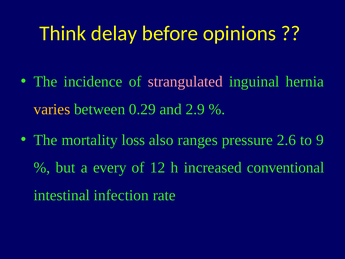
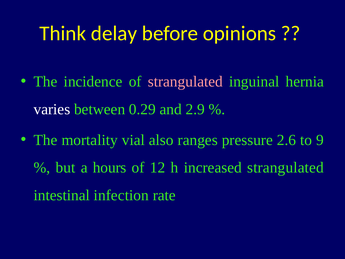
varies colour: yellow -> white (52, 109)
loss: loss -> vial (133, 140)
every: every -> hours (110, 167)
increased conventional: conventional -> strangulated (285, 167)
